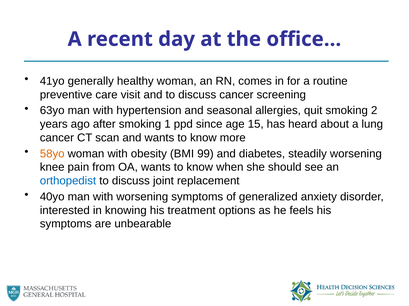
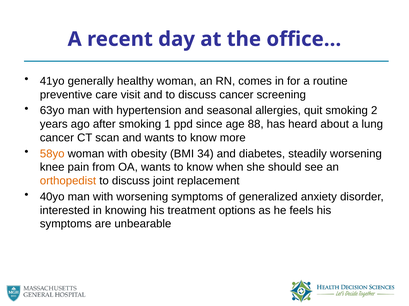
15: 15 -> 88 (256, 124)
99: 99 -> 34 (205, 154)
orthopedist colour: blue -> orange (68, 181)
